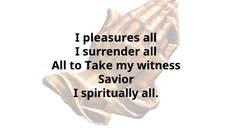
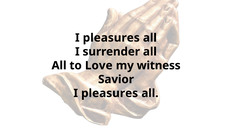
Take: Take -> Love (99, 66)
spiritually: spiritually -> pleasures (110, 94)
